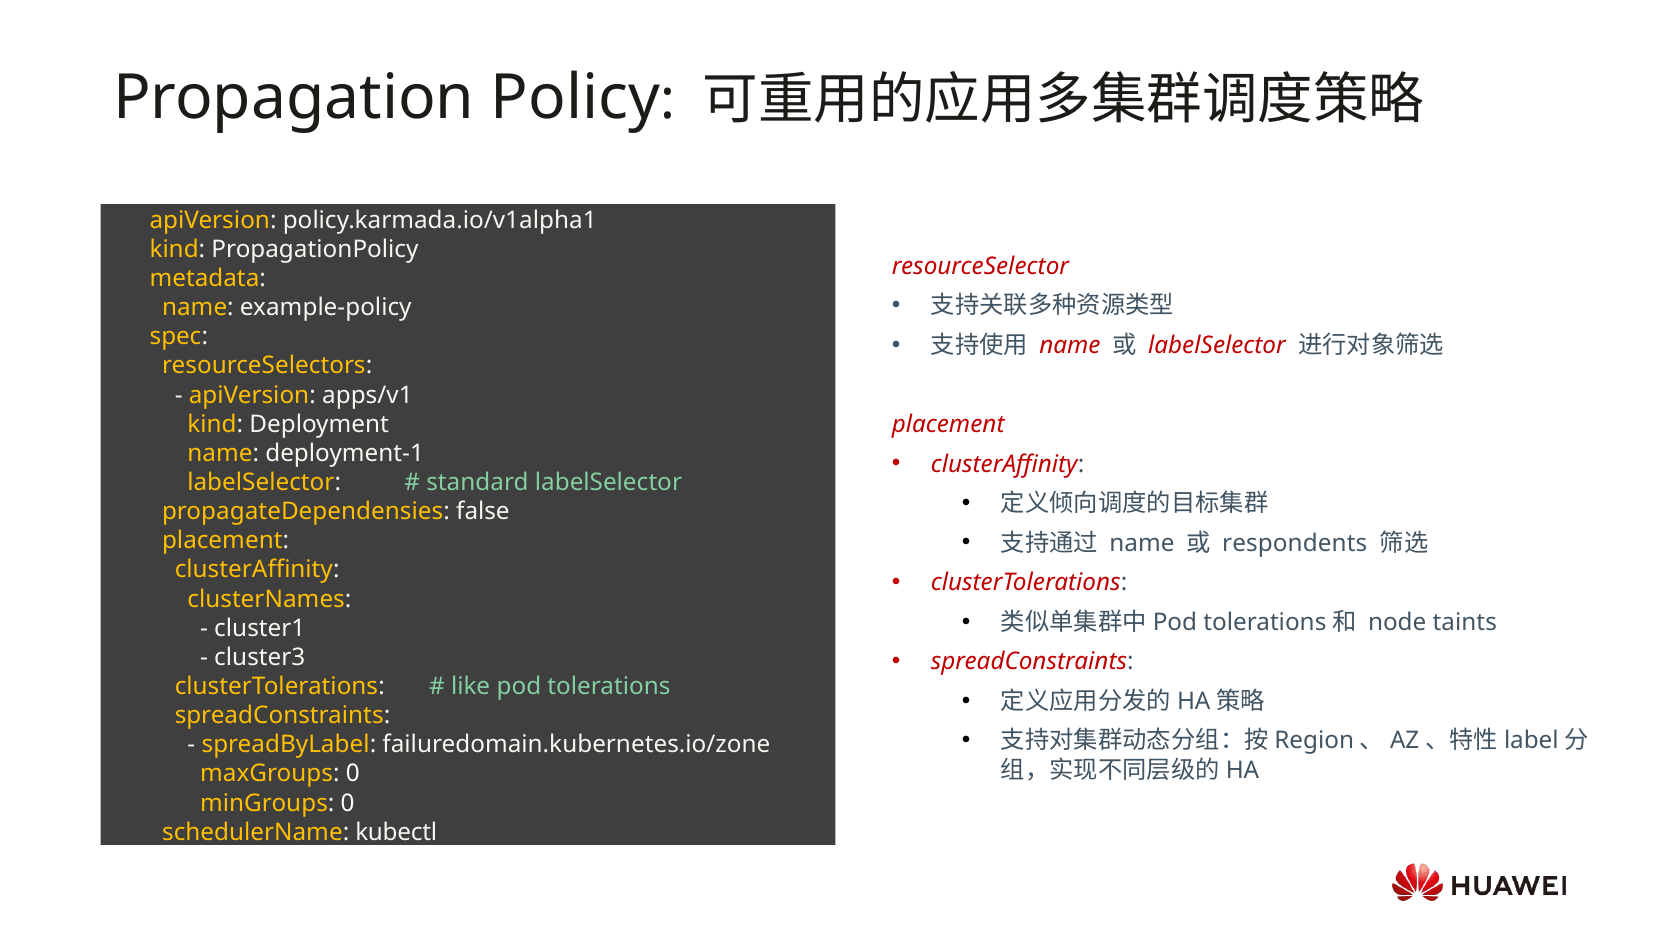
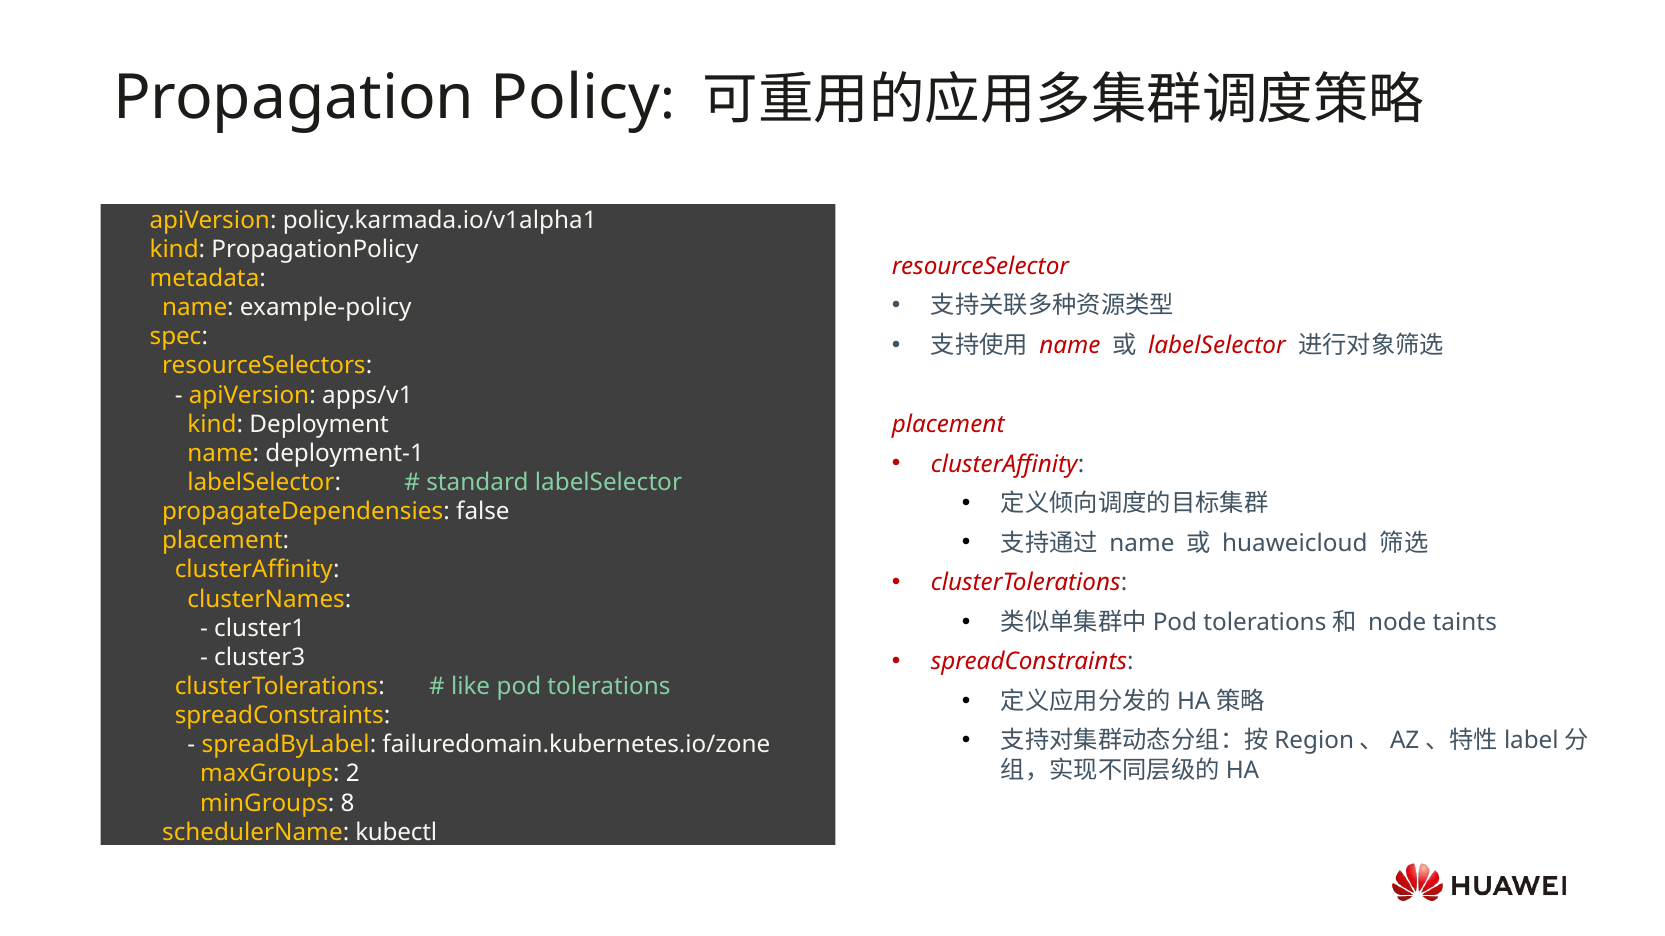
respondents: respondents -> huaweicloud (1295, 543)
maxGroups 0: 0 -> 2 (353, 774)
minGroups 0: 0 -> 8 (348, 803)
